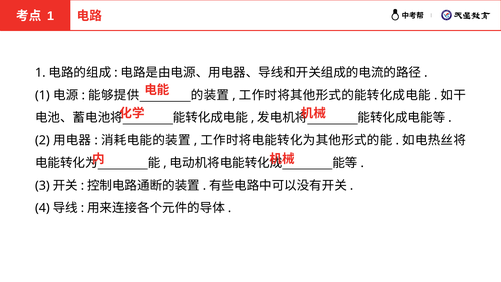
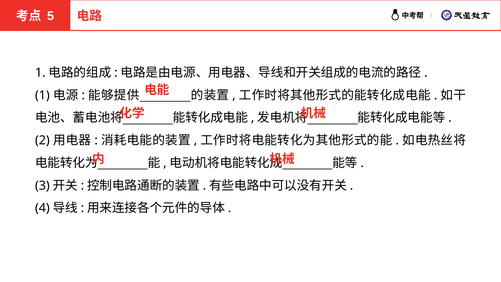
1: 1 -> 5 (51, 16)
